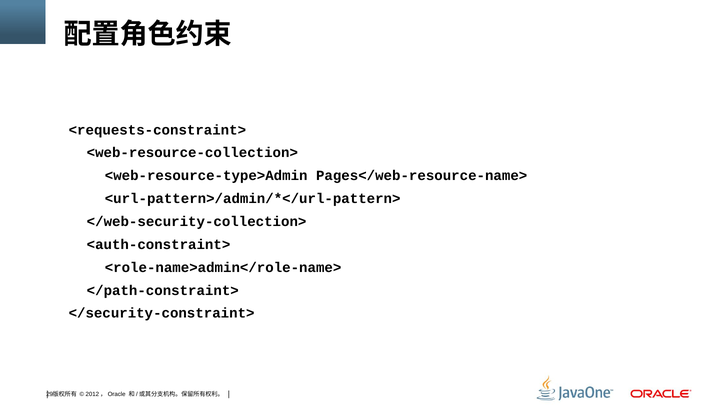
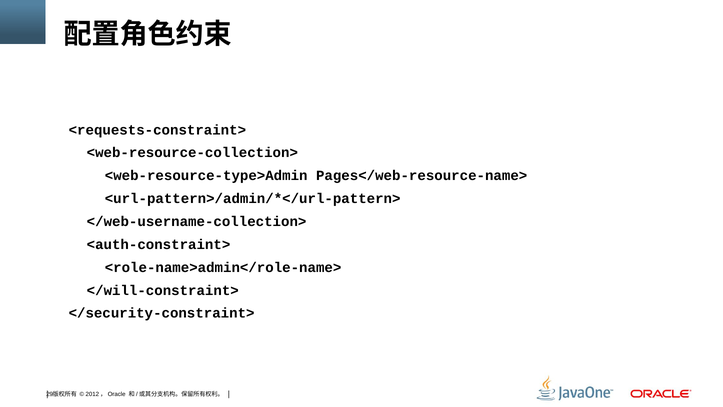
</web-security-collection>: </web-security-collection> -> </web-username-collection> (197, 221)
</path-constraint>: </path-constraint> -> </will-constraint> (163, 290)
